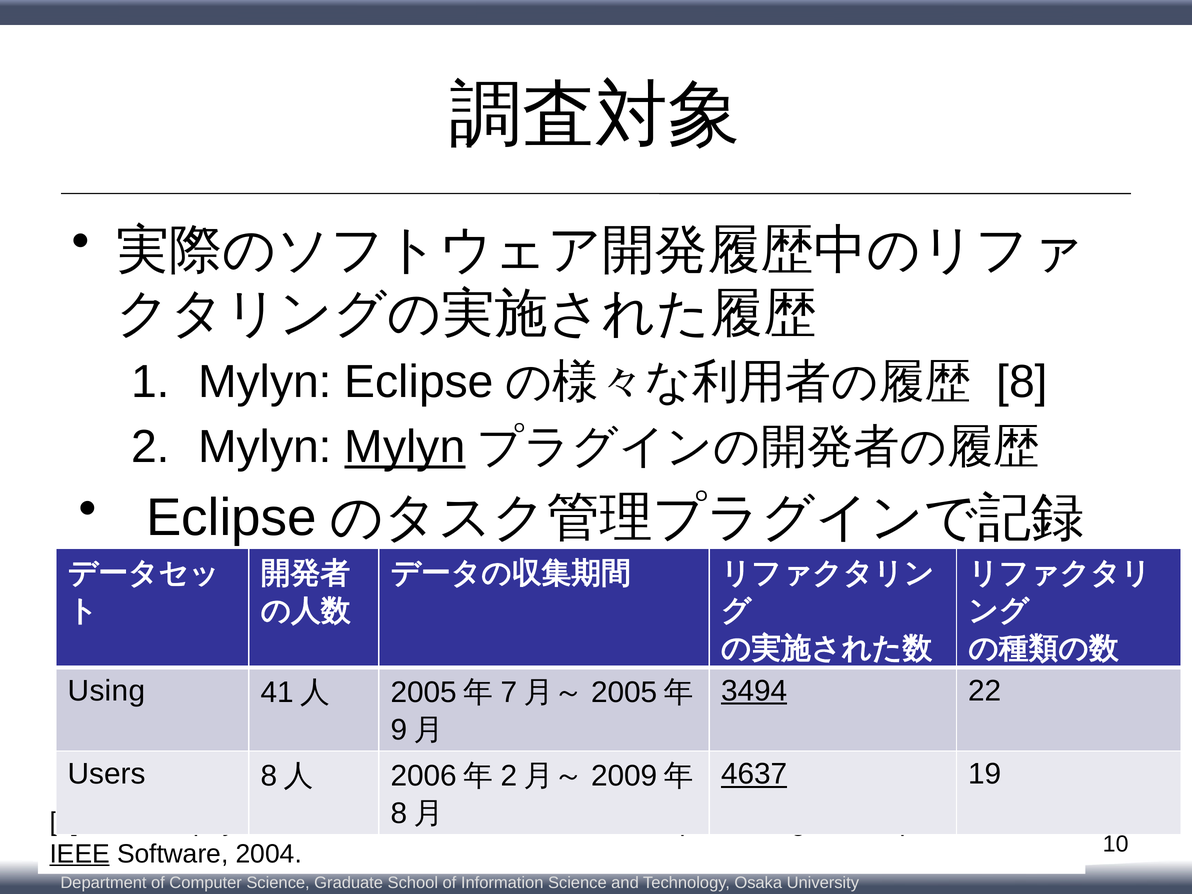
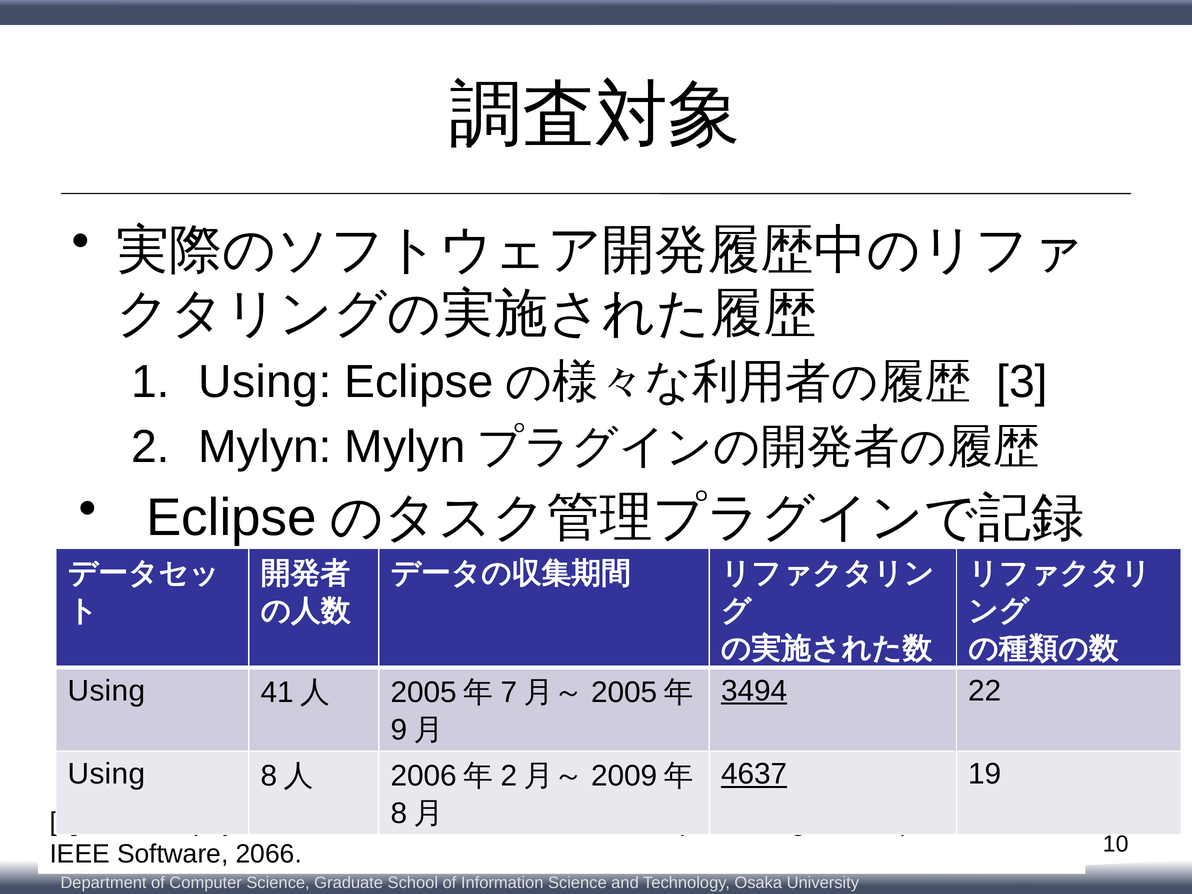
Mylyn: Mylyn -> Using (265, 382)
8: 8 -> 3 (1022, 382)
Mylyn underline: present -> none (405, 447)
Users: Users -> Using (107, 774)
IEEE underline: present -> none (80, 854)
2004: 2004 -> 2066 (269, 854)
